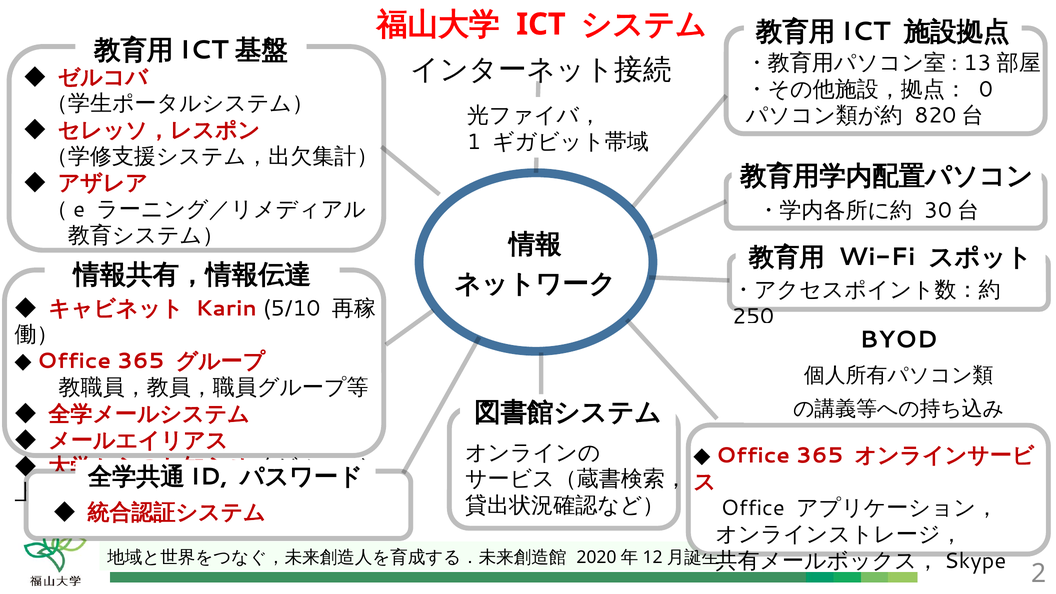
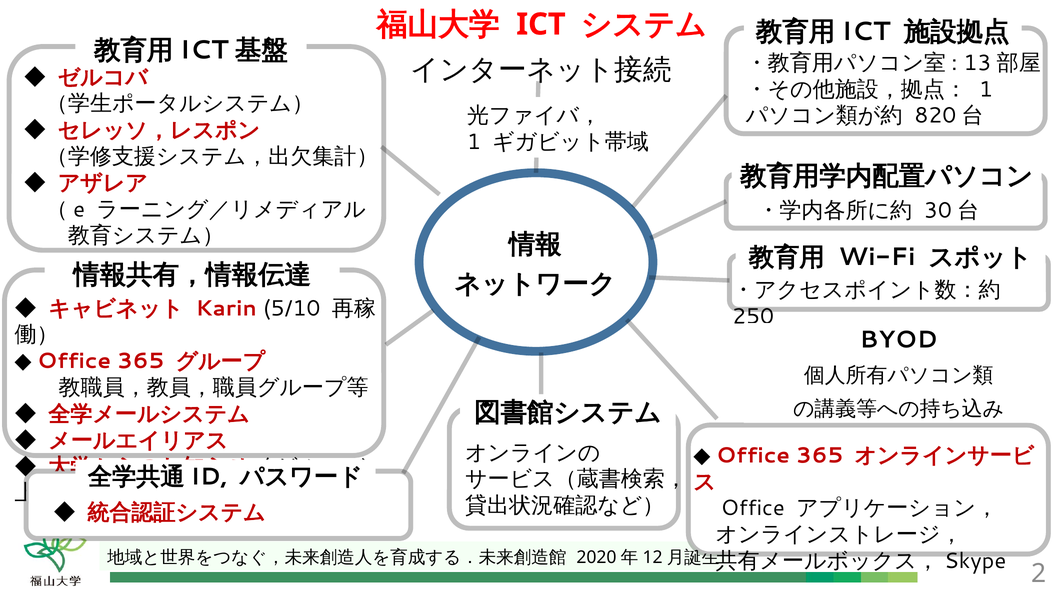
0: 0 -> 1 (986, 89)
